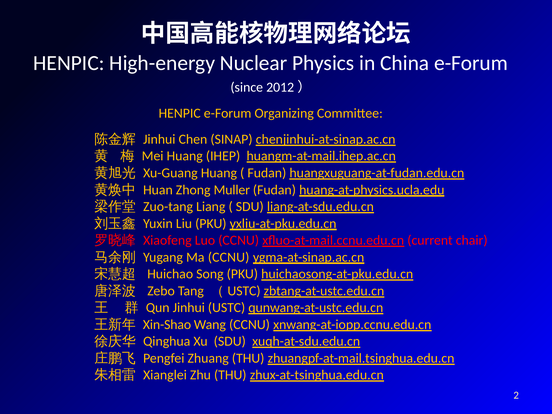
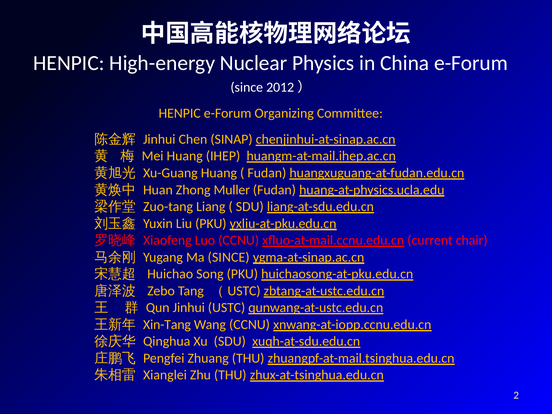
Ma CCNU: CCNU -> SINCE (229, 257)
Xin-Shao: Xin-Shao -> Xin-Tang (167, 325)
